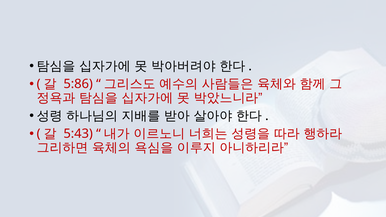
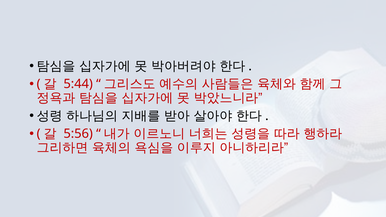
5:86: 5:86 -> 5:44 (78, 84)
5:43: 5:43 -> 5:56 (78, 134)
